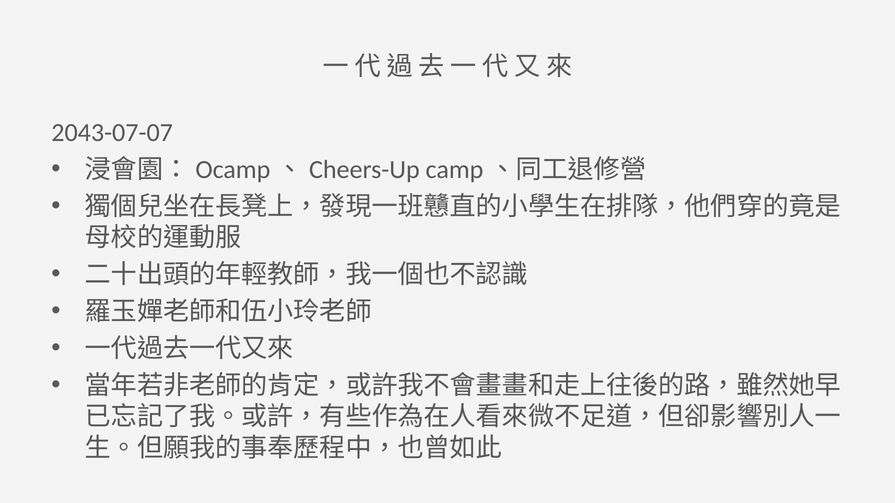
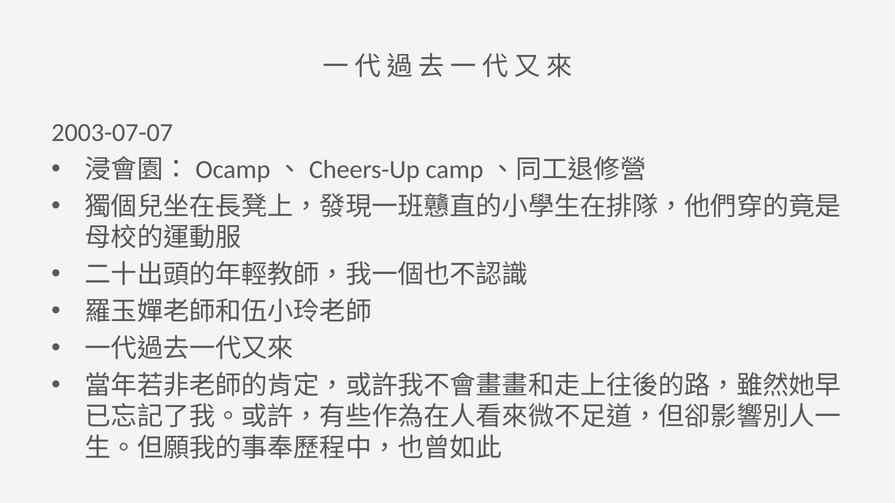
2043-07-07: 2043-07-07 -> 2003-07-07 (112, 133)
